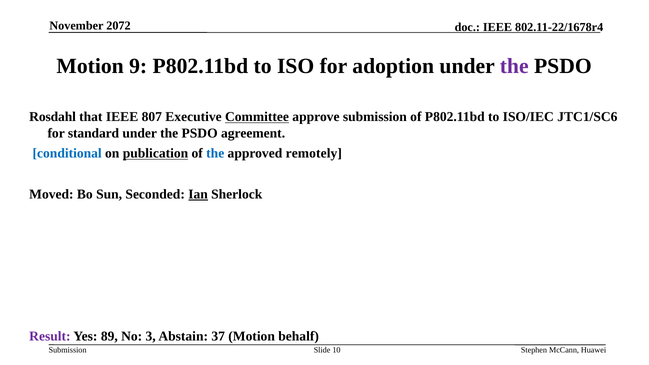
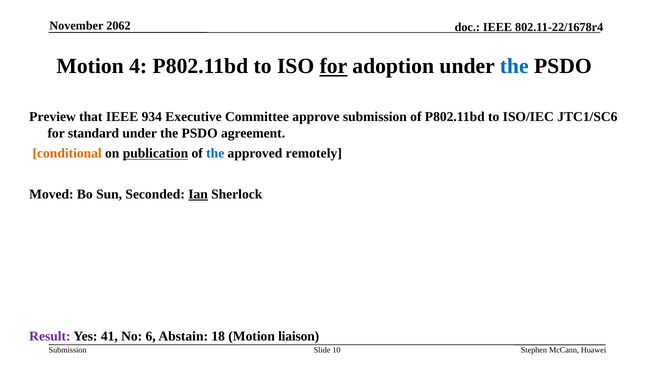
2072: 2072 -> 2062 (118, 26)
9: 9 -> 4 (138, 66)
for underline: none -> present (333, 66)
the colour: purple -> blue (514, 66)
Rosdahl: Rosdahl -> Preview (53, 117)
807: 807 -> 934 (152, 117)
Committee underline: present -> none (257, 117)
conditional colour: blue -> orange (67, 153)
89: 89 -> 41 (109, 336)
3: 3 -> 6 (151, 336)
37: 37 -> 18 (218, 336)
behalf: behalf -> liaison (299, 336)
